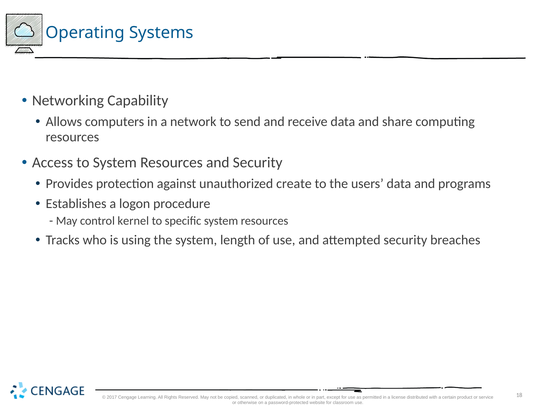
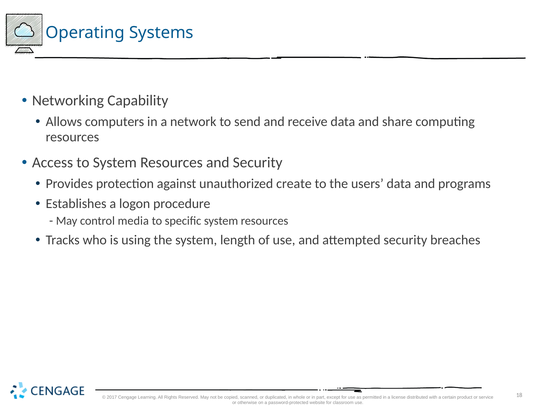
kernel: kernel -> media (133, 221)
